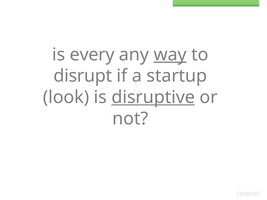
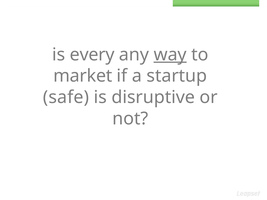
disrupt: disrupt -> market (83, 76)
look: look -> safe (66, 97)
disruptive underline: present -> none (153, 97)
